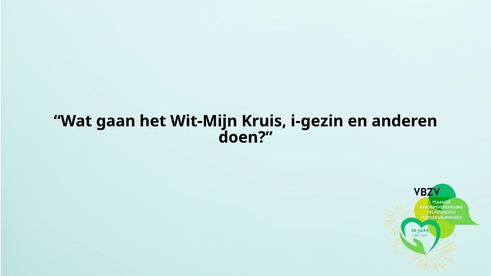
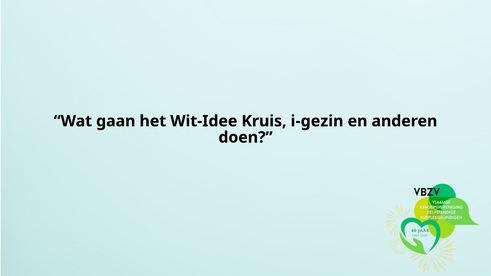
Wit-Mijn: Wit-Mijn -> Wit-Idee (204, 121)
